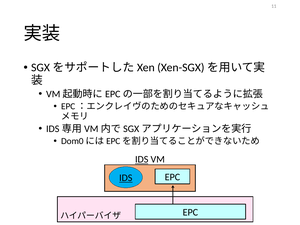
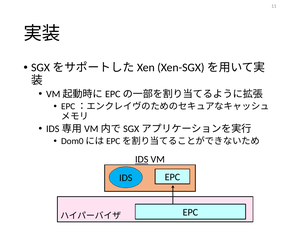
IDS underline: present -> none (126, 178)
